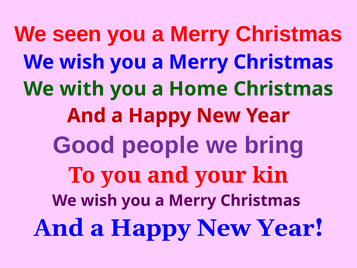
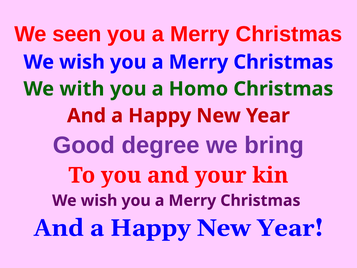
Home: Home -> Homo (198, 89)
people: people -> degree (161, 145)
